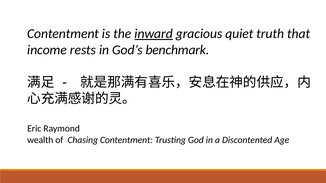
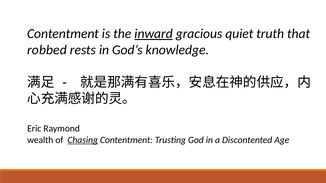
income: income -> robbed (47, 50)
benchmark: benchmark -> knowledge (177, 50)
Chasing underline: none -> present (83, 140)
